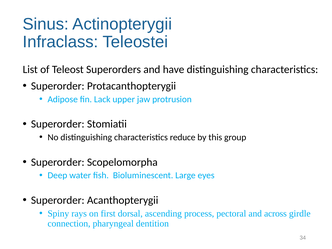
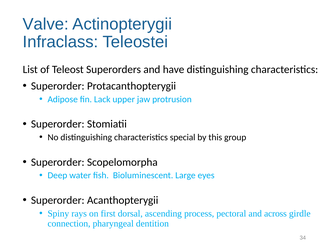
Sinus: Sinus -> Valve (46, 24)
reduce: reduce -> special (183, 137)
